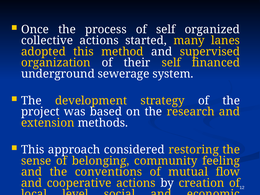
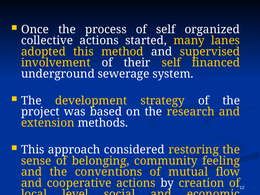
organization: organization -> involvement (56, 63)
